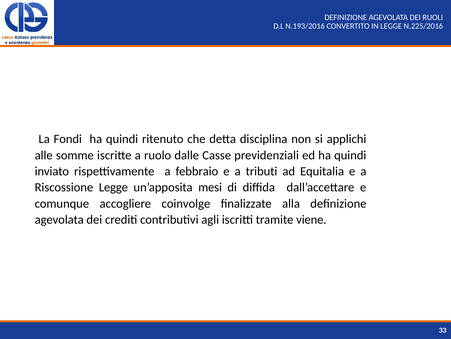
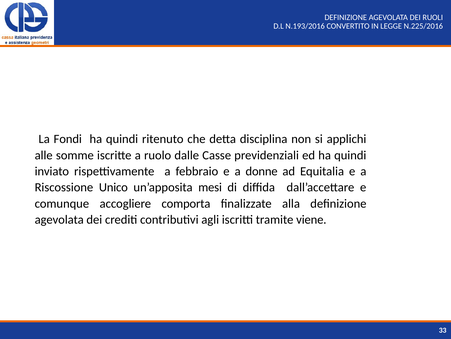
tributi: tributi -> donne (262, 171)
Riscossione Legge: Legge -> Unico (113, 187)
coinvolge: coinvolge -> comporta (186, 203)
